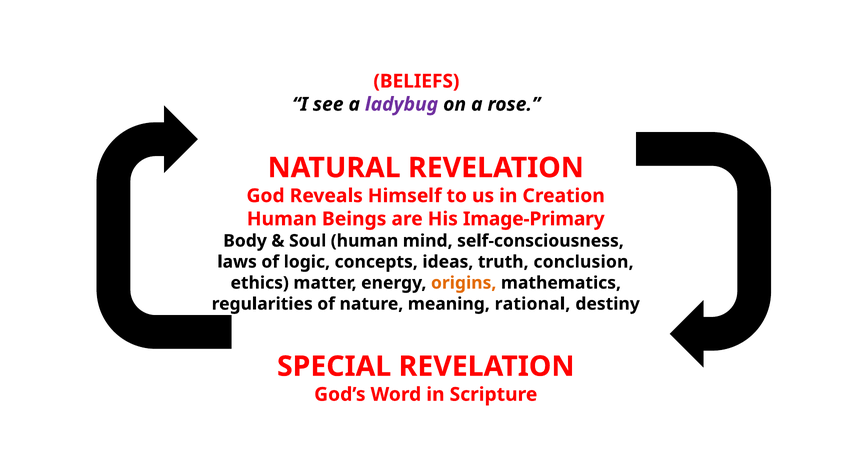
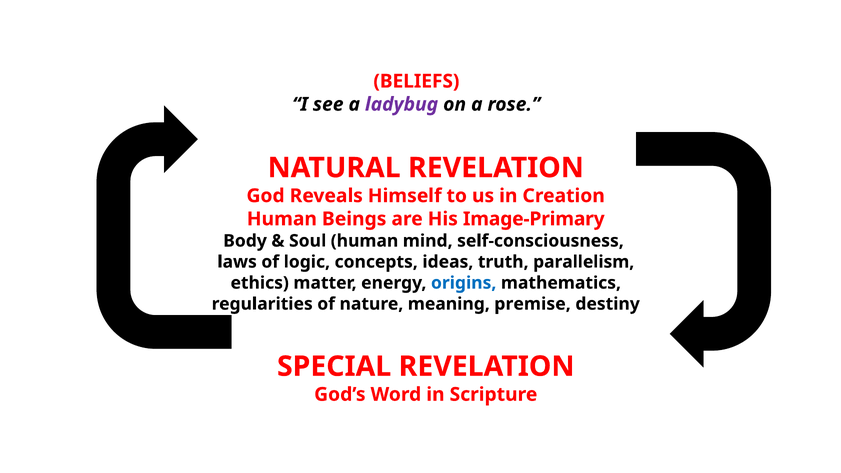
conclusion: conclusion -> parallelism (584, 262)
origins colour: orange -> blue (464, 283)
rational: rational -> premise (533, 304)
